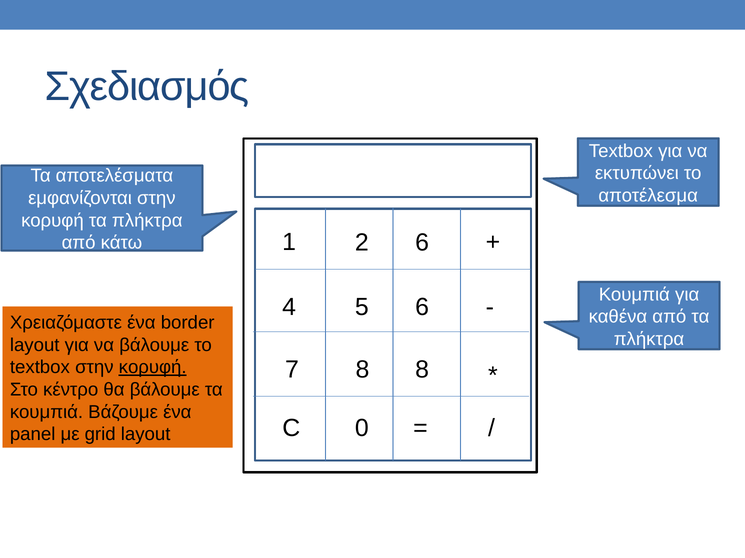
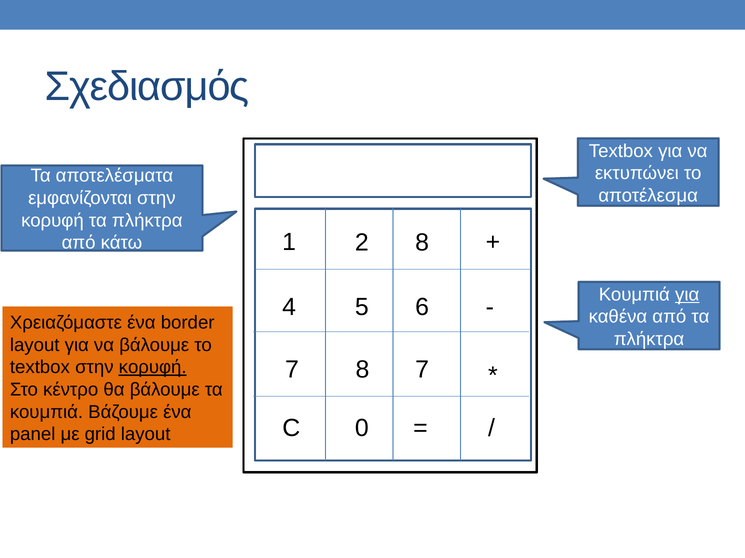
2 6: 6 -> 8 (422, 243)
για underline: none -> present (687, 295)
8 8: 8 -> 7 (422, 370)
